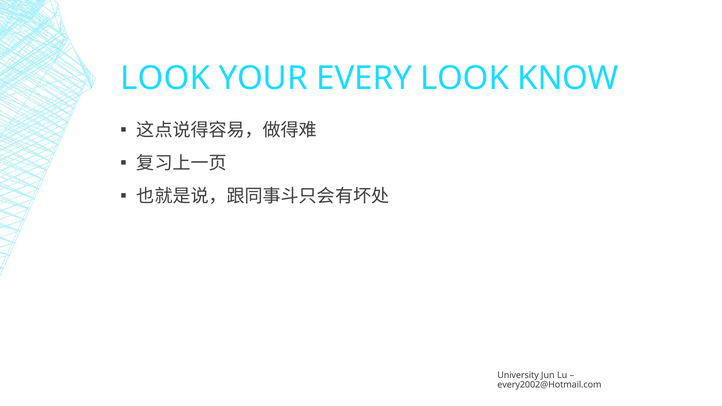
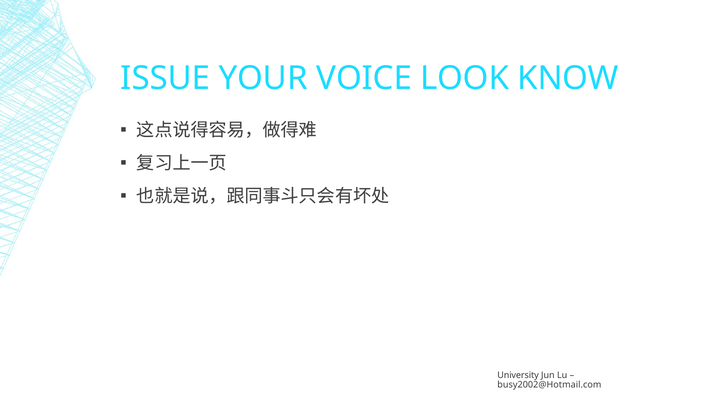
LOOK: LOOK -> ISSUE (165, 79)
EVERY: EVERY -> VOICE (364, 79)
every2002@Hotmail.com: every2002@Hotmail.com -> busy2002@Hotmail.com (549, 385)
